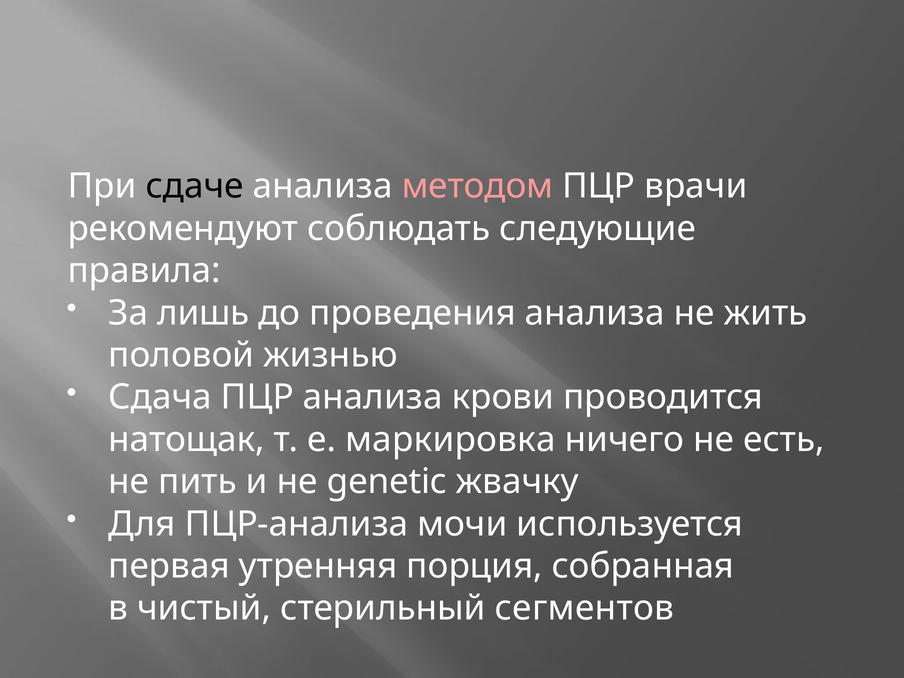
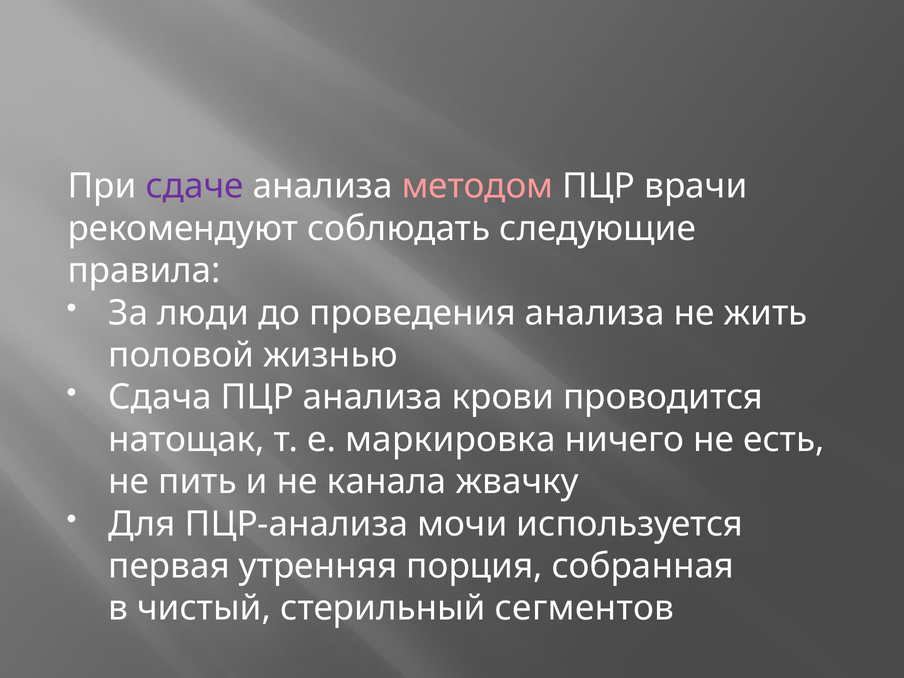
сдаче colour: black -> purple (195, 186)
лишь: лишь -> люди (203, 313)
genetic: genetic -> канала (387, 482)
